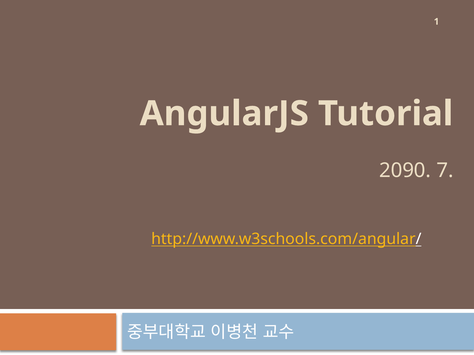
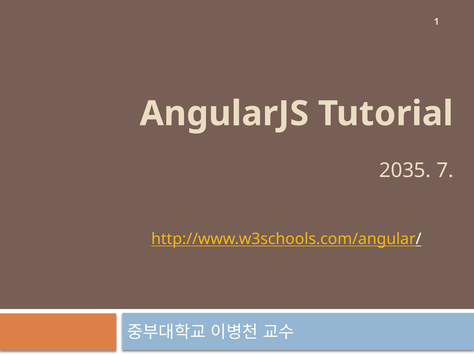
2090: 2090 -> 2035 (405, 171)
